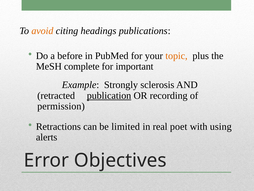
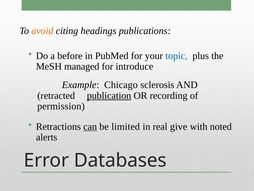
topic colour: orange -> blue (176, 56)
complete: complete -> managed (82, 66)
important: important -> introduce (134, 66)
Strongly: Strongly -> Chicago (121, 85)
can underline: none -> present (90, 126)
poet: poet -> give (179, 126)
using: using -> noted (221, 126)
Objectives: Objectives -> Databases (120, 160)
